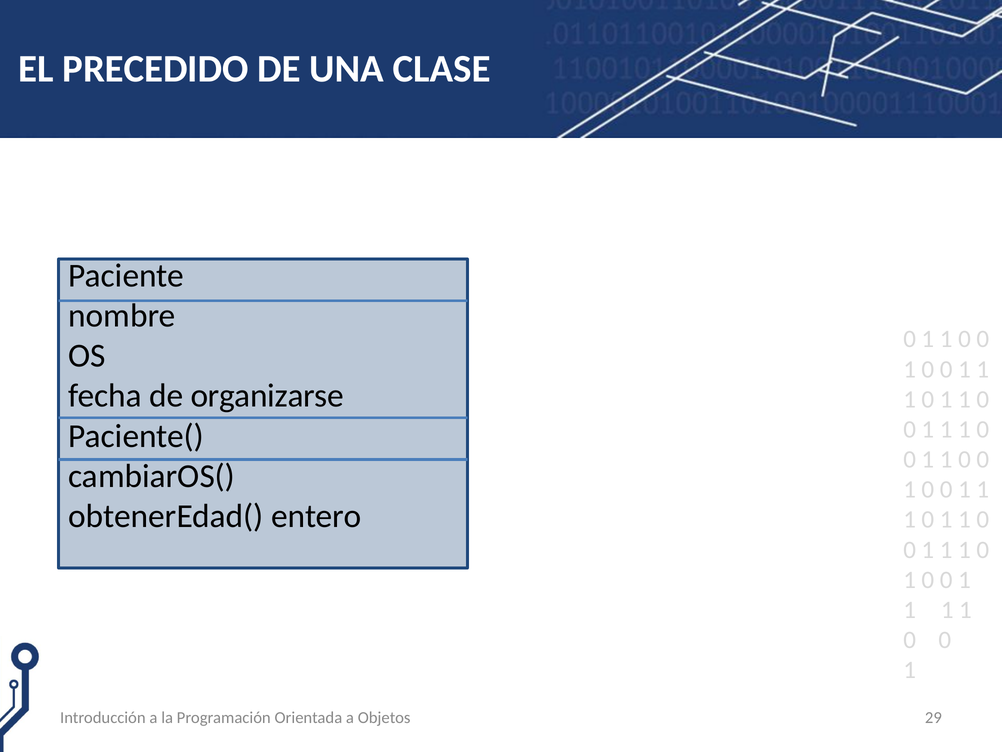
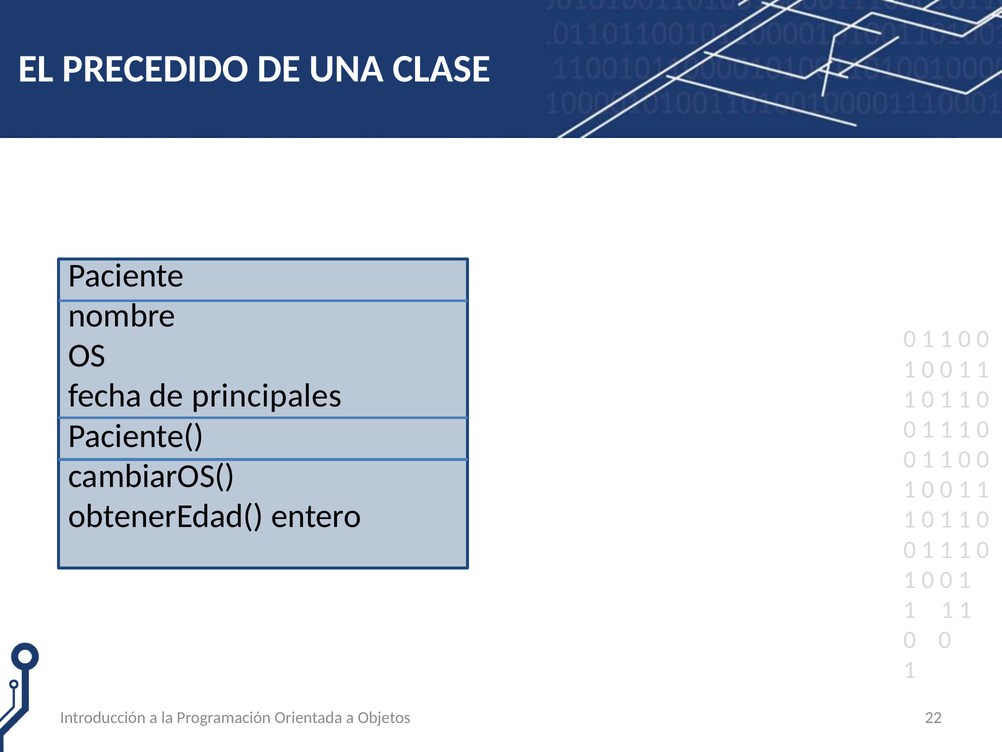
organizarse: organizarse -> principales (267, 396)
29: 29 -> 22 (933, 718)
